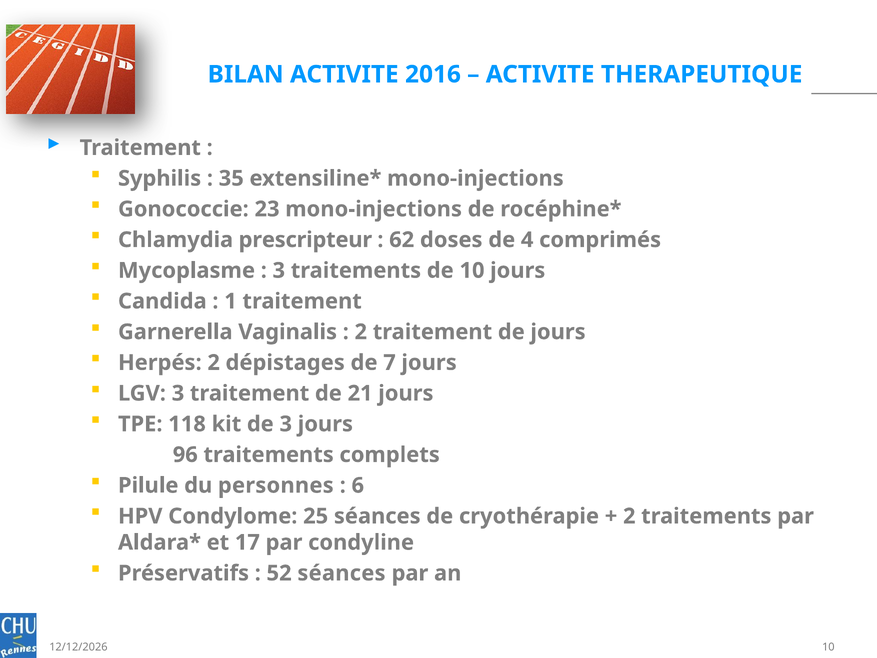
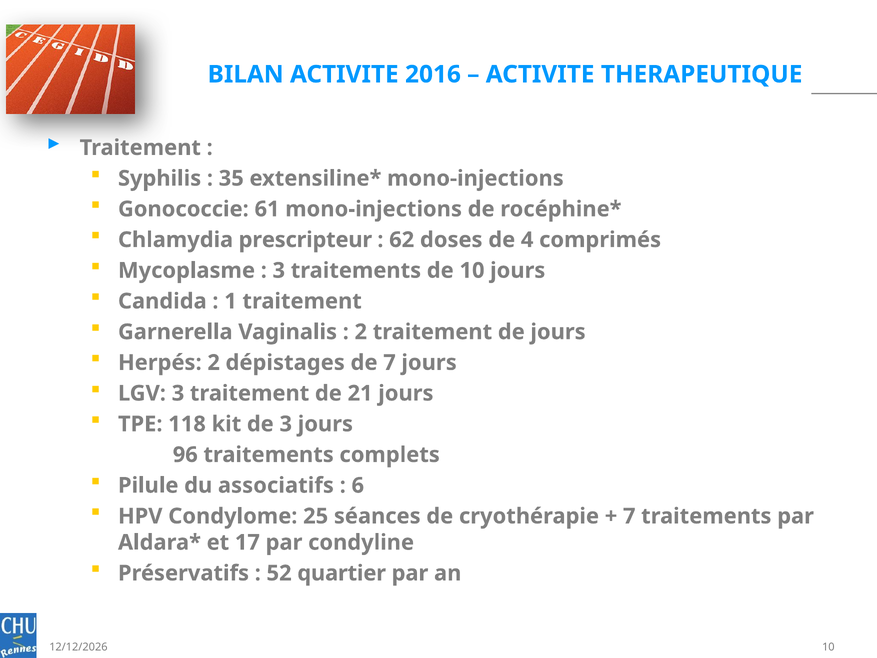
23: 23 -> 61 (267, 209)
personnes: personnes -> associatifs (276, 485)
2: 2 -> 7 (629, 516)
52 séances: séances -> quartier (342, 573)
